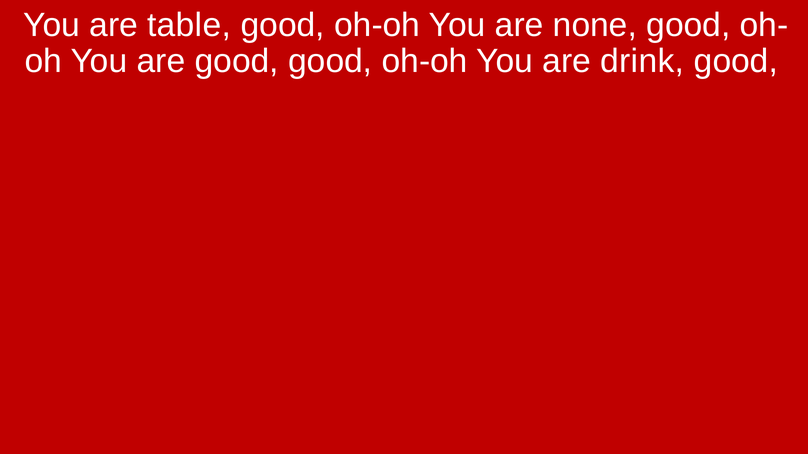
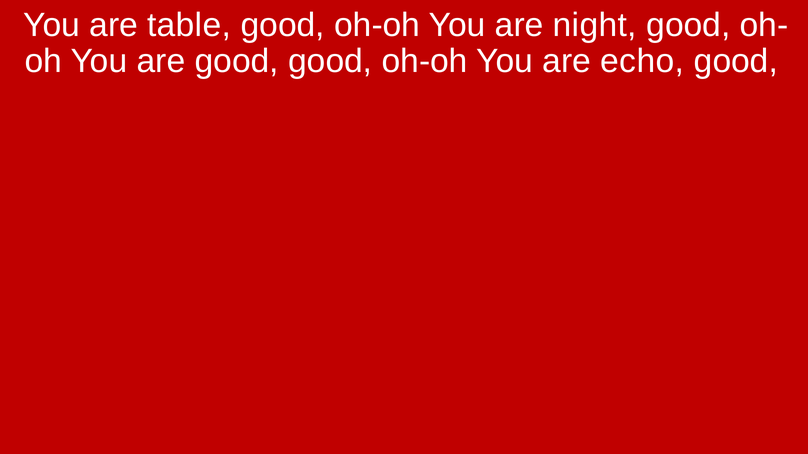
none: none -> night (595, 25)
drink: drink -> echo (642, 61)
